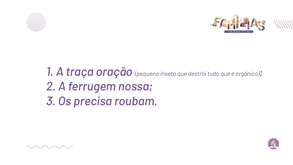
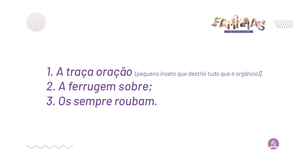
nossa: nossa -> sobre (136, 86)
precisa: precisa -> sempre (93, 101)
